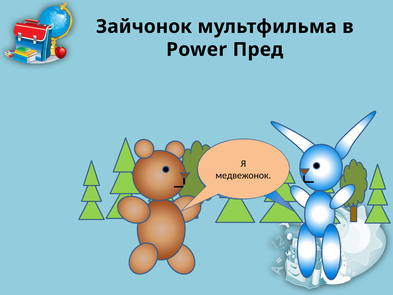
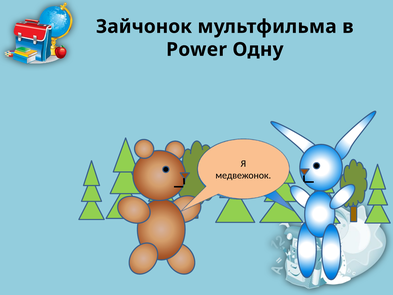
Пред: Пред -> Одну (258, 49)
